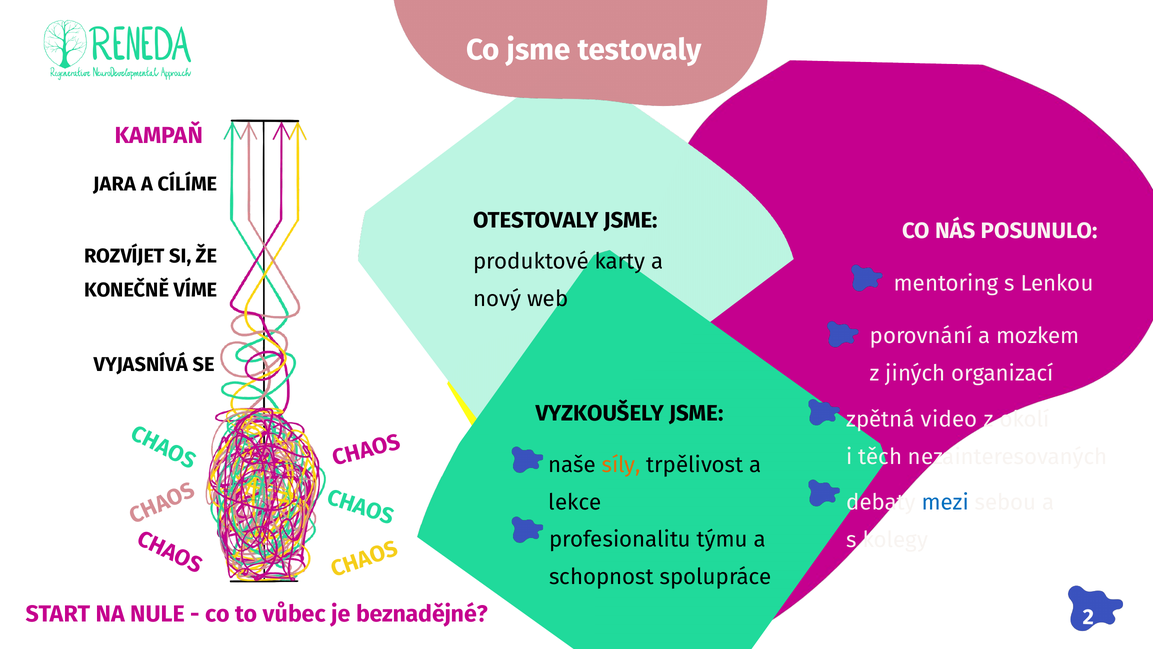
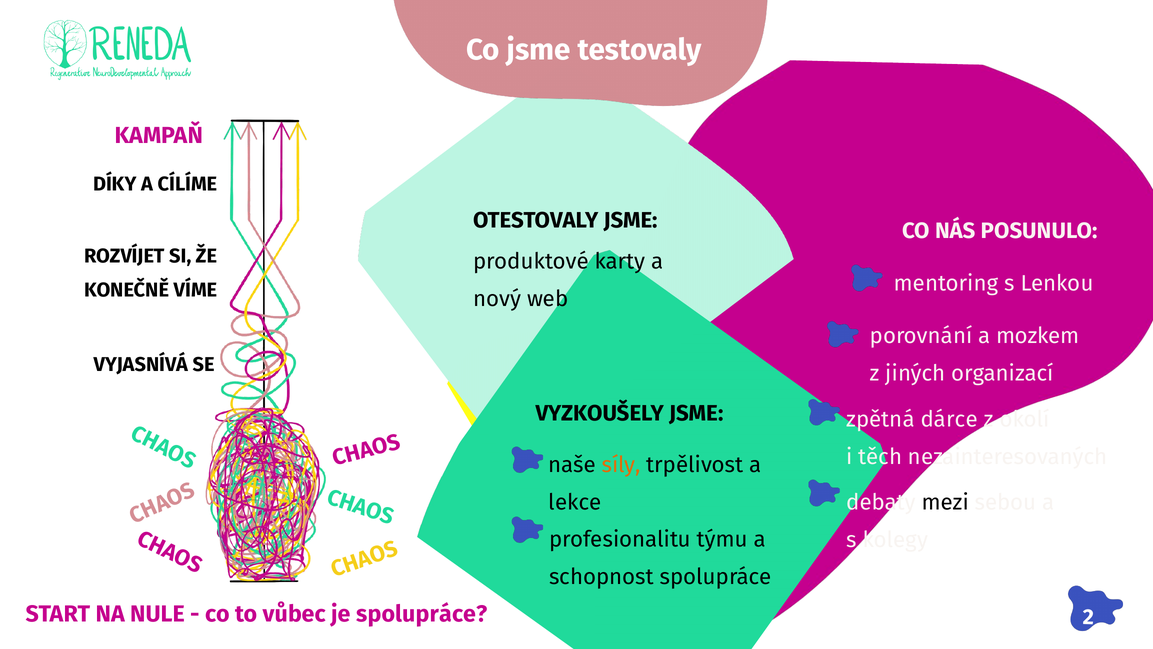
JARA: JARA -> DÍKY (115, 184)
video: video -> dárce (949, 419)
mezi colour: blue -> black (945, 502)
je beznadějné: beznadějné -> spolupráce (422, 614)
